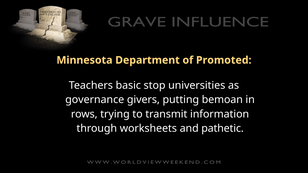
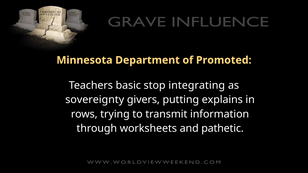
universities: universities -> integrating (197, 85)
governance: governance -> sovereignty (95, 100)
bemoan: bemoan -> explains (222, 100)
